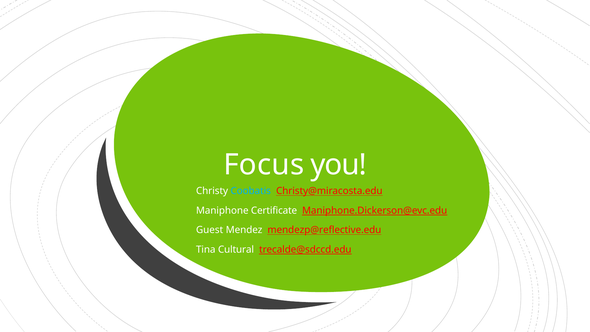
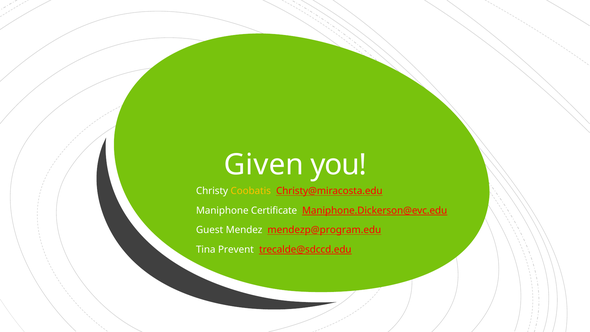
Focus: Focus -> Given (264, 165)
Coobatis colour: light blue -> yellow (251, 191)
mendezp@reflective.edu: mendezp@reflective.edu -> mendezp@program.edu (324, 230)
Cultural: Cultural -> Prevent (236, 249)
